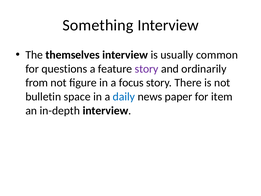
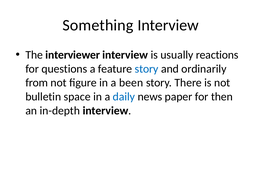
themselves: themselves -> interviewer (73, 55)
common: common -> reactions (217, 55)
story colour: purple -> blue (147, 69)
focus: focus -> been (131, 83)
item: item -> then (222, 97)
